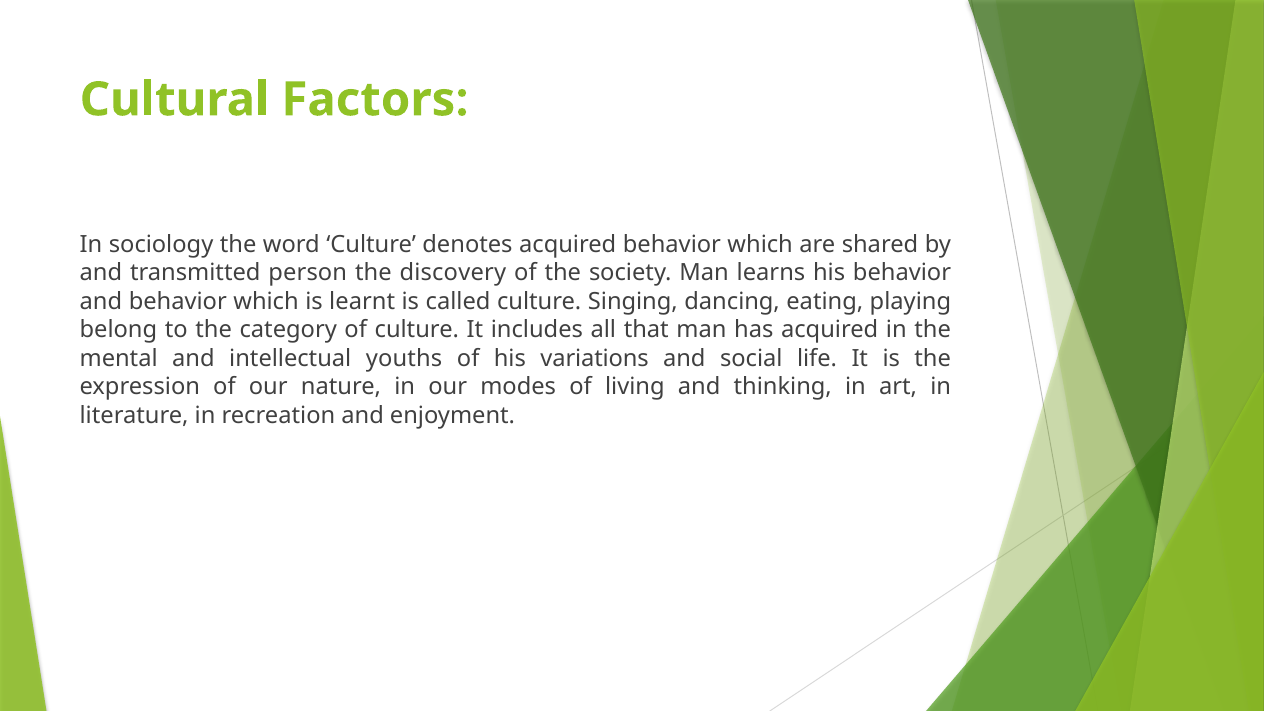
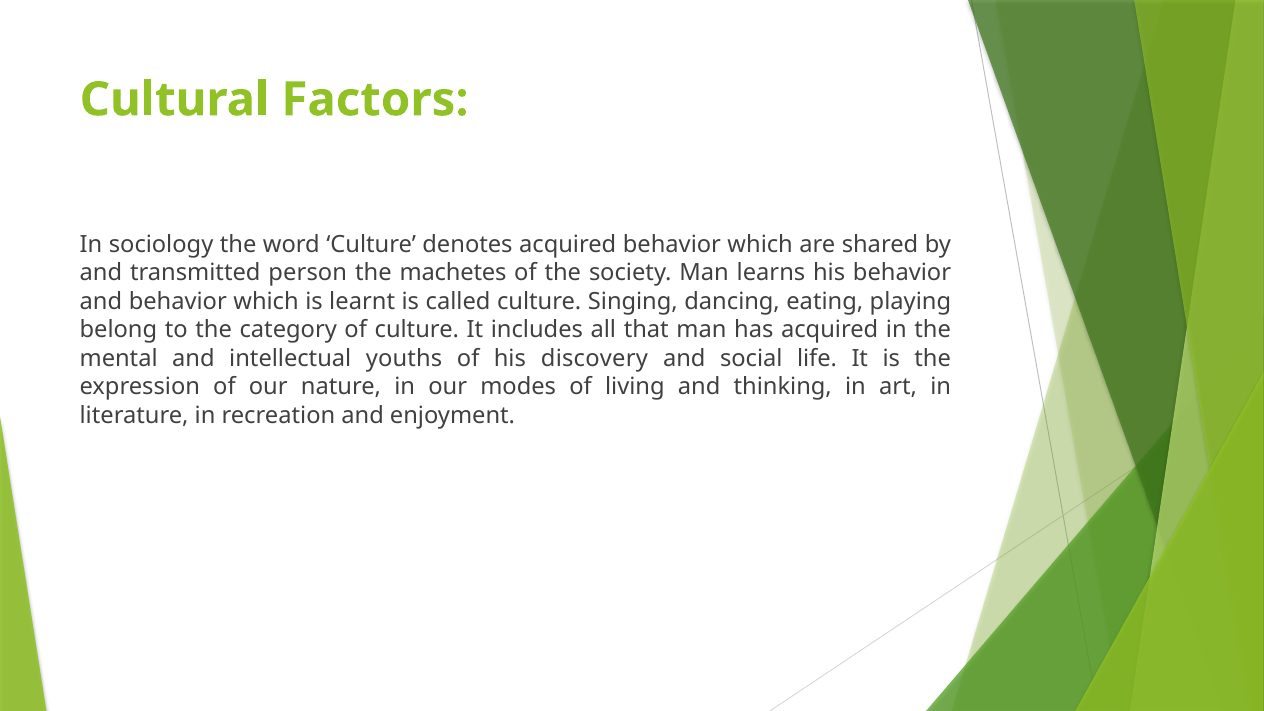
discovery: discovery -> machetes (453, 273)
variations: variations -> discovery (594, 358)
